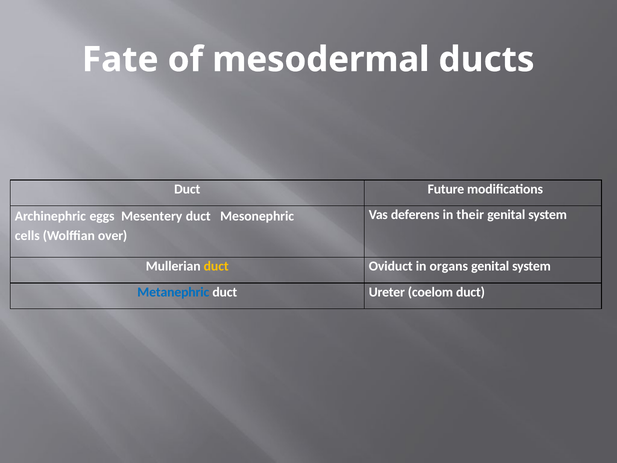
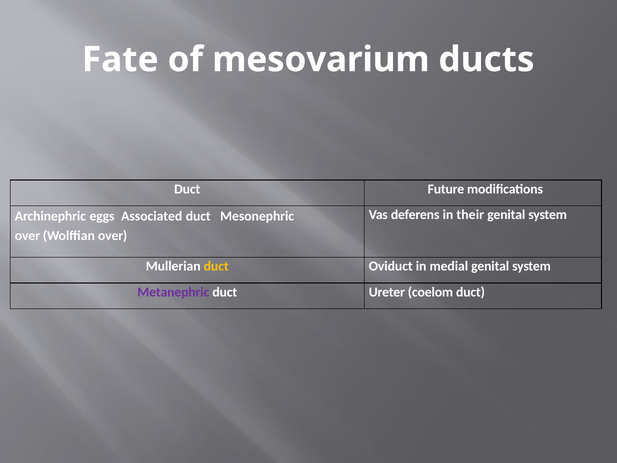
mesodermal: mesodermal -> mesovarium (321, 60)
Mesentery: Mesentery -> Associated (152, 216)
cells: cells -> over (27, 236)
organs: organs -> medial (449, 266)
Metanephric colour: blue -> purple (173, 292)
